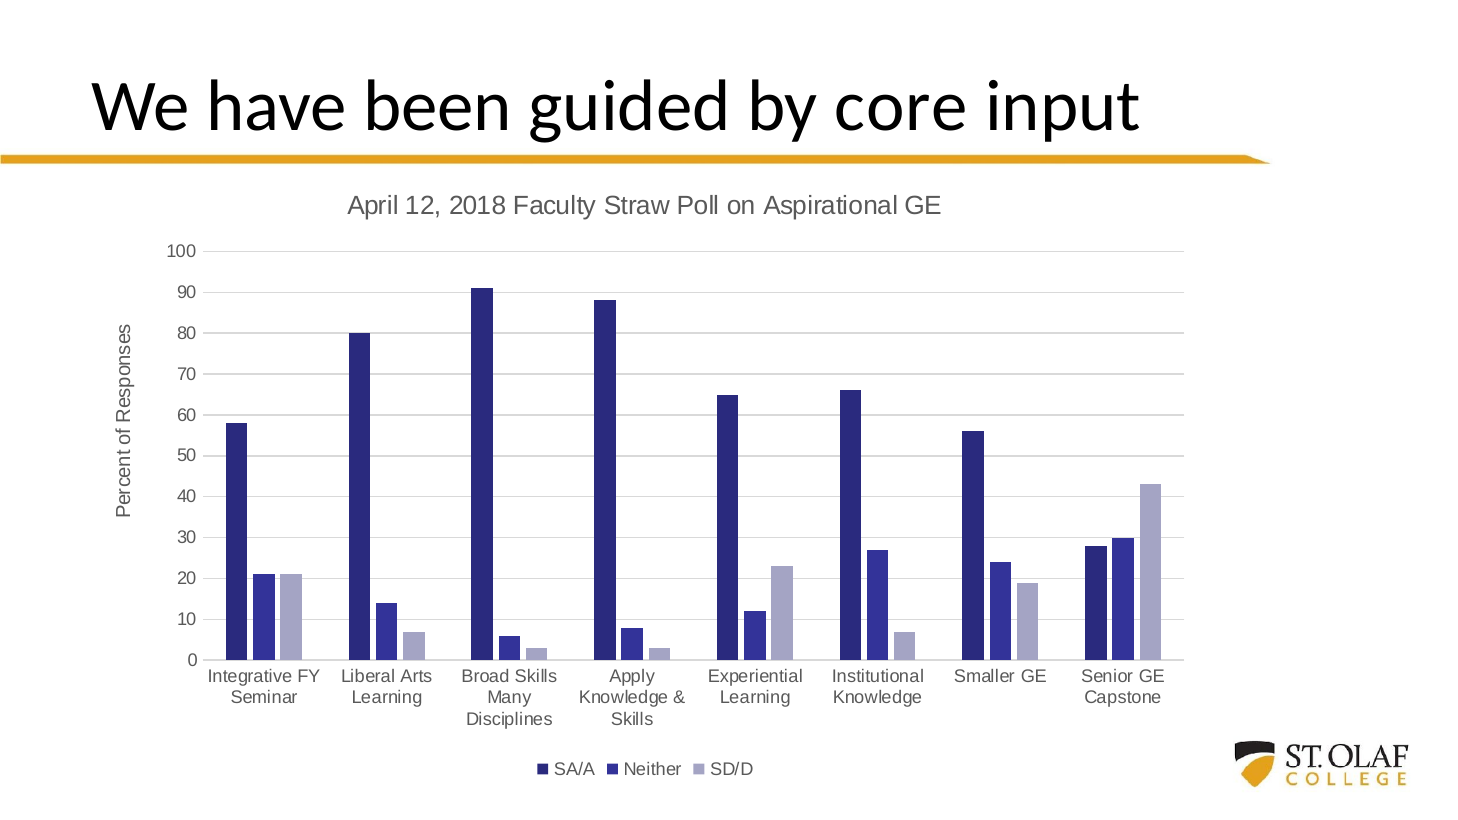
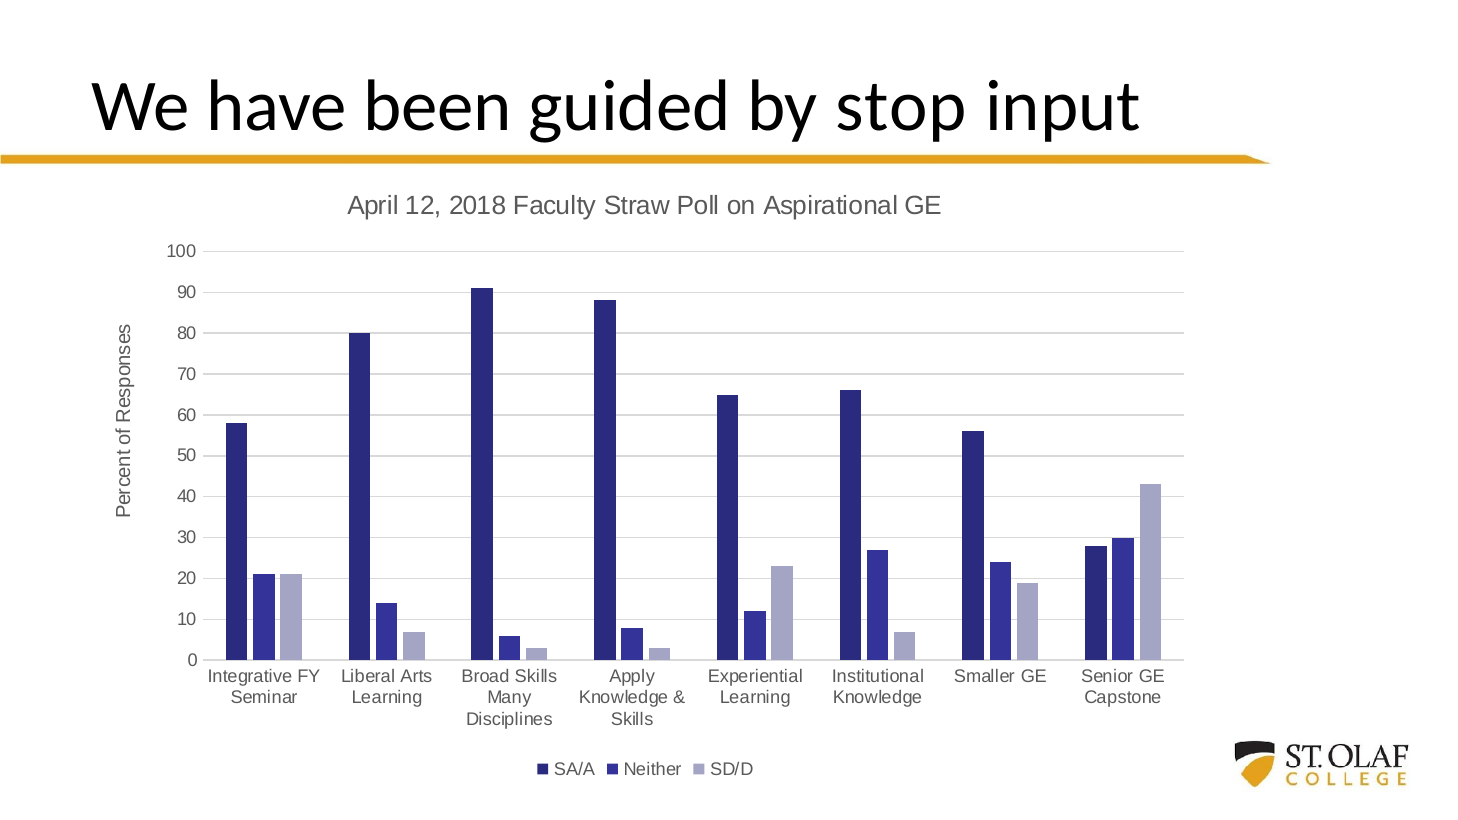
core: core -> stop (901, 106)
